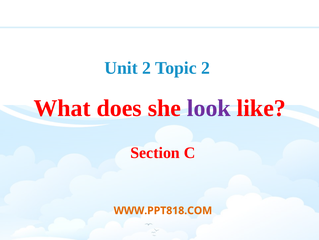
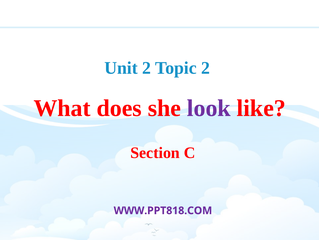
WWW.PPT818.COM colour: orange -> purple (163, 210)
